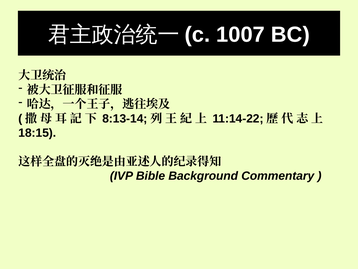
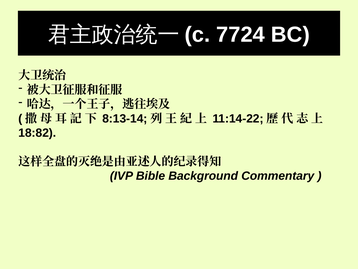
1007: 1007 -> 7724 (241, 35)
18:15: 18:15 -> 18:82 (37, 133)
